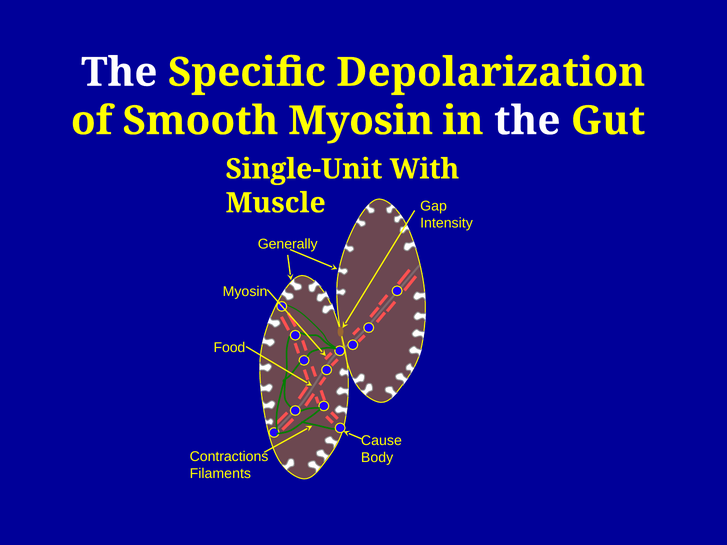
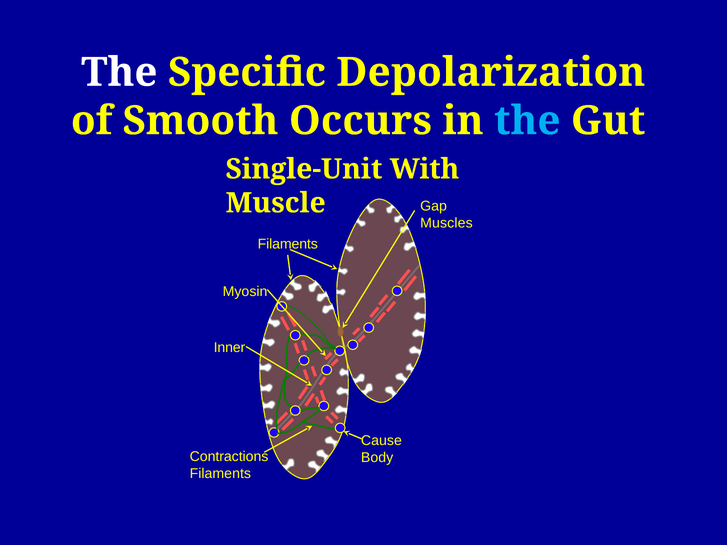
Smooth Myosin: Myosin -> Occurs (360, 121)
the colour: white -> light blue (527, 121)
Intensity: Intensity -> Muscles (446, 223)
Generally: Generally -> Filaments (288, 244)
Food: Food -> Inner (229, 348)
